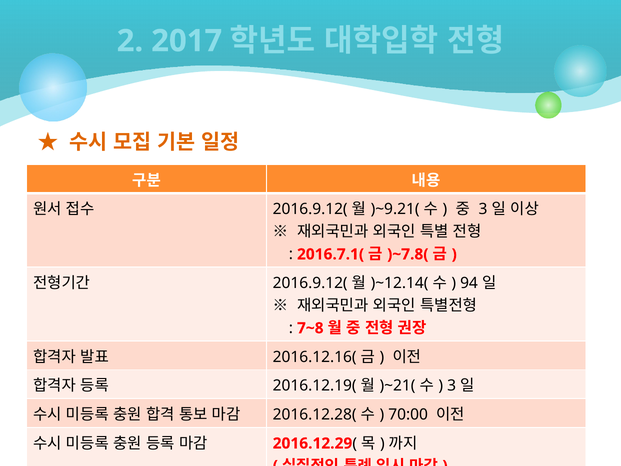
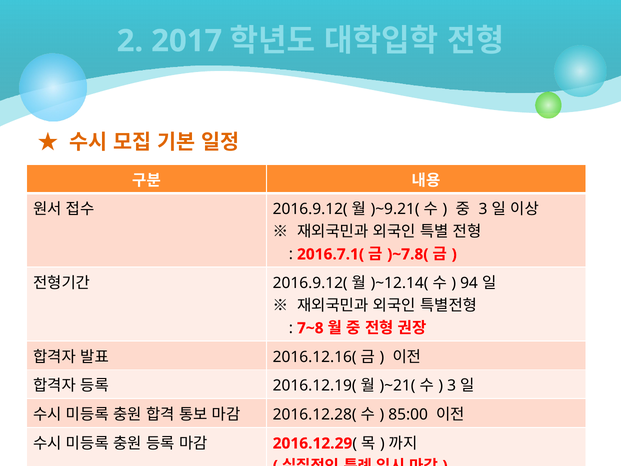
70:00: 70:00 -> 85:00 (408, 414)
